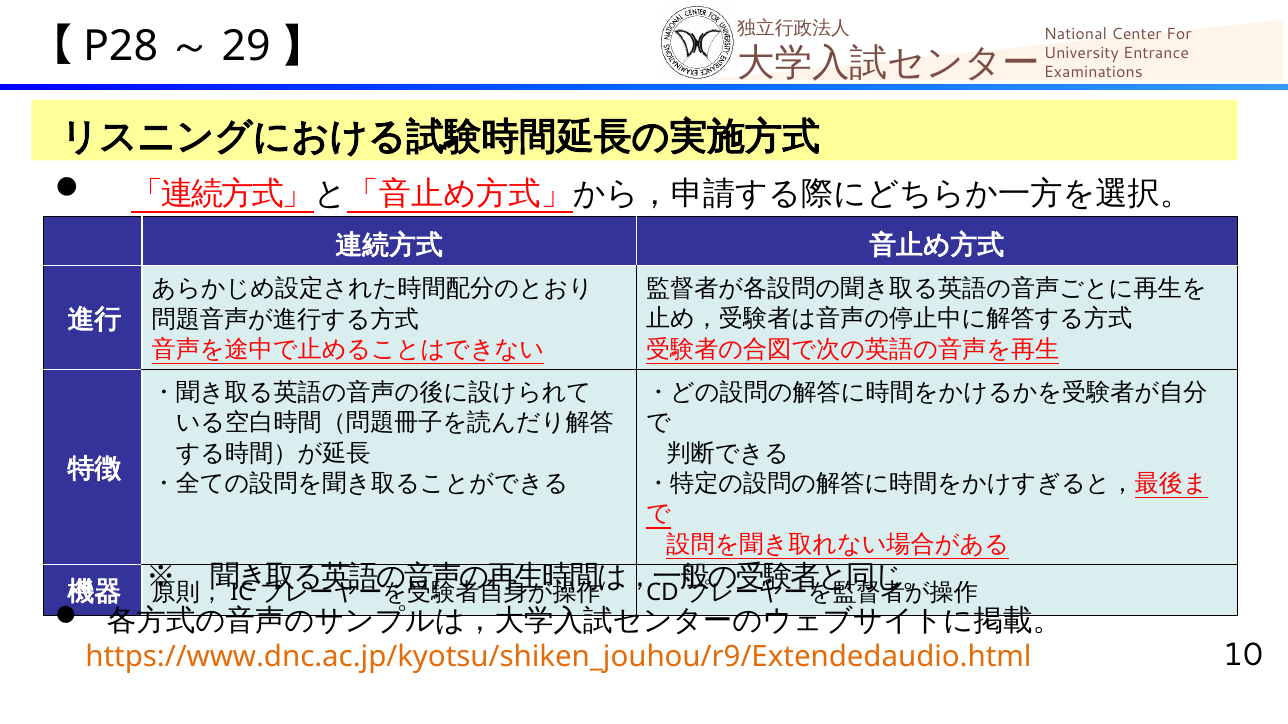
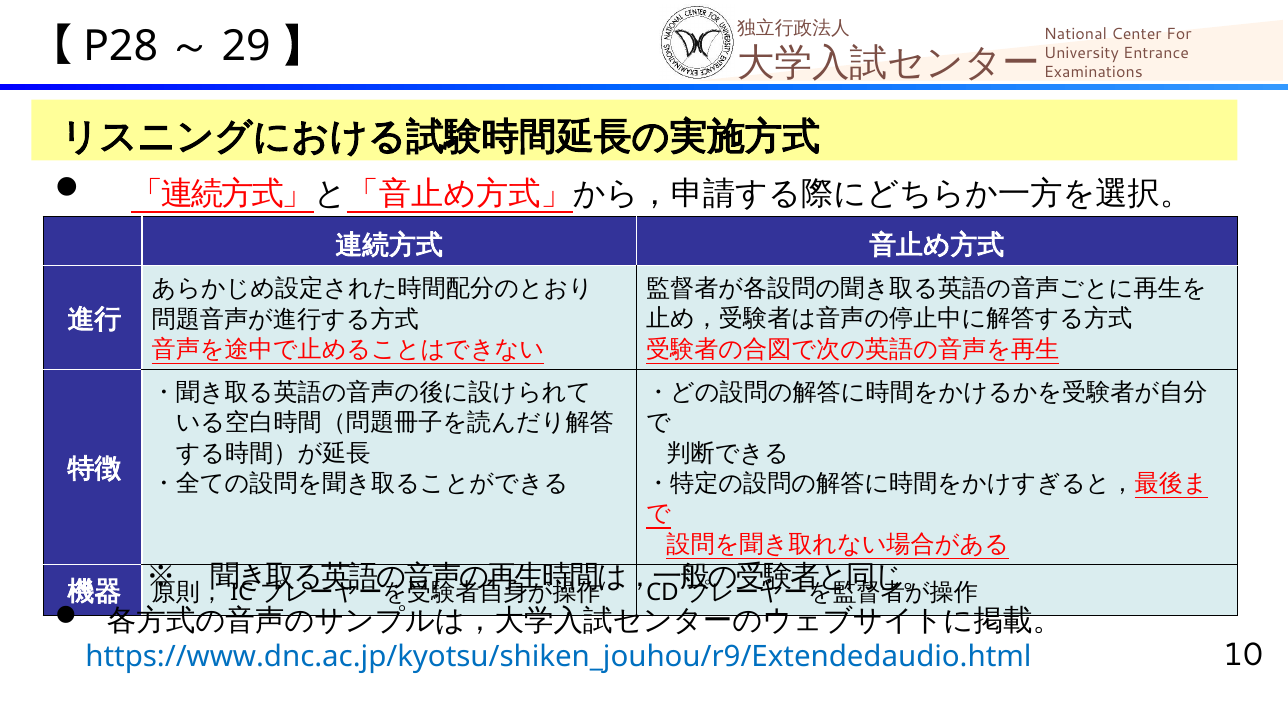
https://www.dnc.ac.jp/kyotsu/shiken_jouhou/r9/Extendedaudio.html colour: orange -> blue (558, 657)
